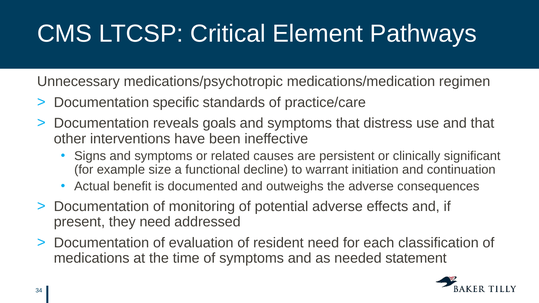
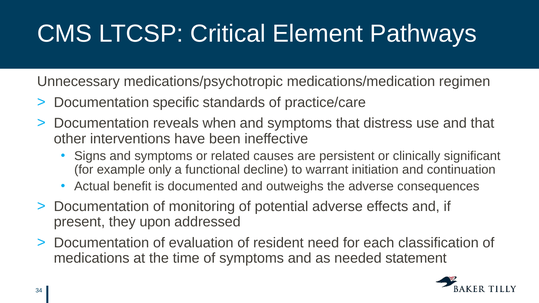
goals: goals -> when (219, 123)
size: size -> only (160, 170)
they need: need -> upon (155, 222)
